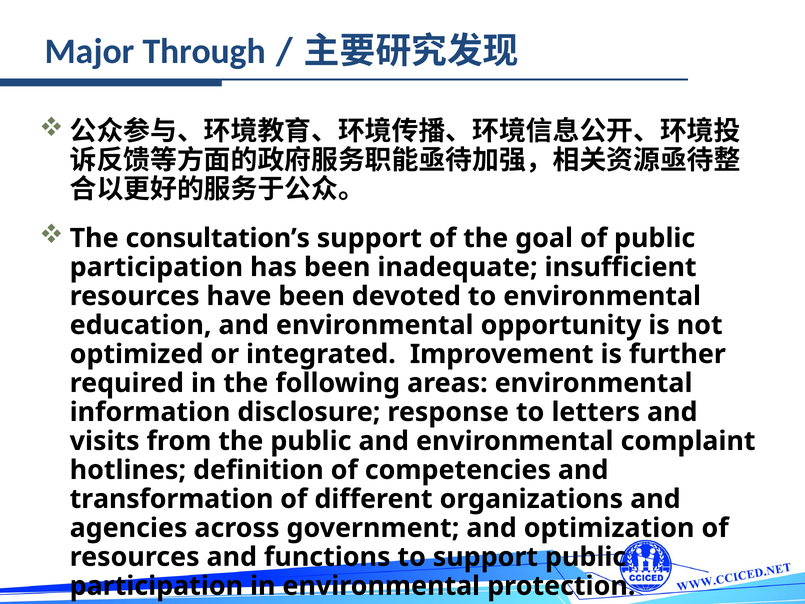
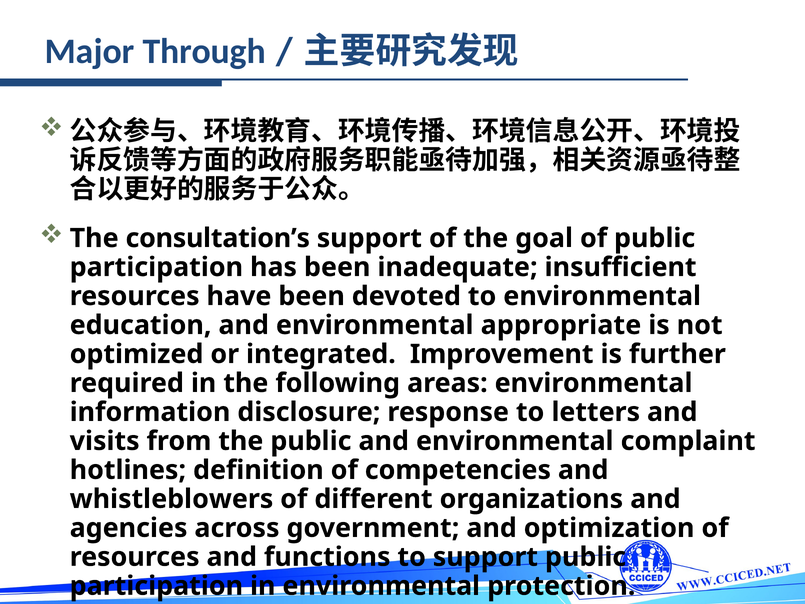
opportunity: opportunity -> appropriate (561, 325)
transformation: transformation -> whistleblowers (172, 499)
